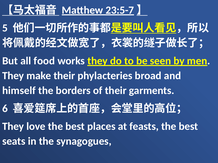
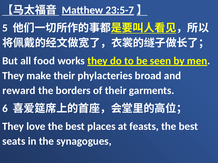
himself: himself -> reward (19, 91)
